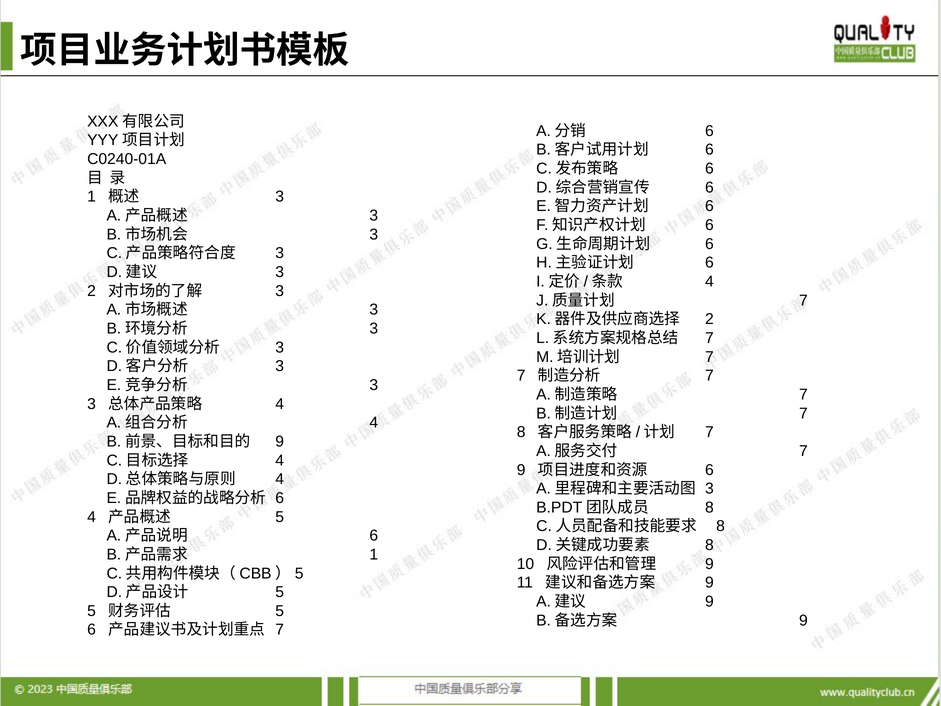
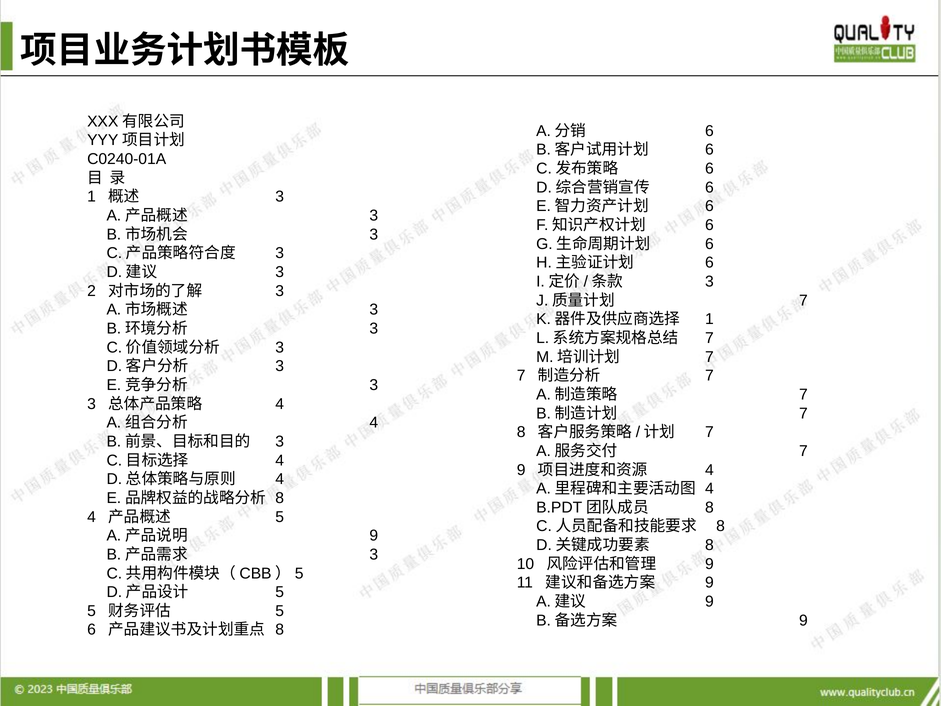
4: 4 -> 3 (709, 281)
2: 2 -> 1 (709, 319)
9: 9 -> 3 (280, 441)
6: 6 -> 4 (709, 470)
3: 3 -> 4 (709, 488)
6: 6 -> 8 (280, 498)
6: 6 -> 9 (374, 535)
1: 1 -> 3 (374, 554)
7: 7 -> 8 (280, 630)
